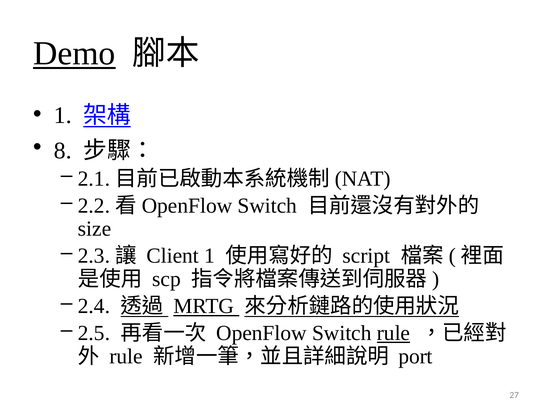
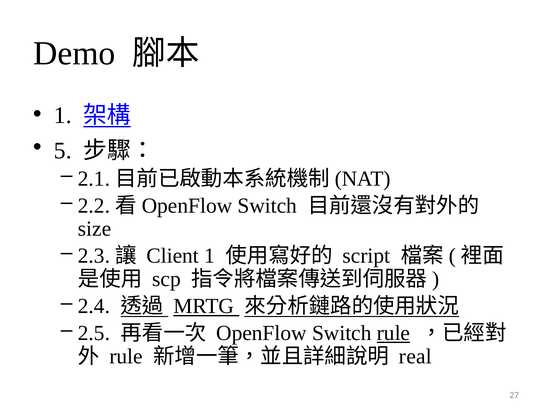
Demo underline: present -> none (74, 53)
8: 8 -> 5 (63, 151)
port: port -> real (415, 356)
